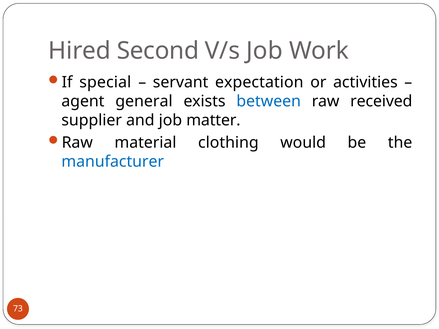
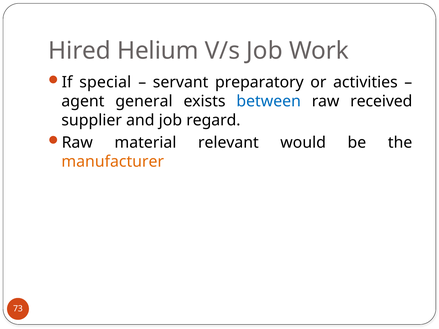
Second: Second -> Helium (158, 51)
expectation: expectation -> preparatory (259, 82)
matter: matter -> regard (213, 120)
clothing: clothing -> relevant (228, 143)
manufacturer colour: blue -> orange (113, 162)
